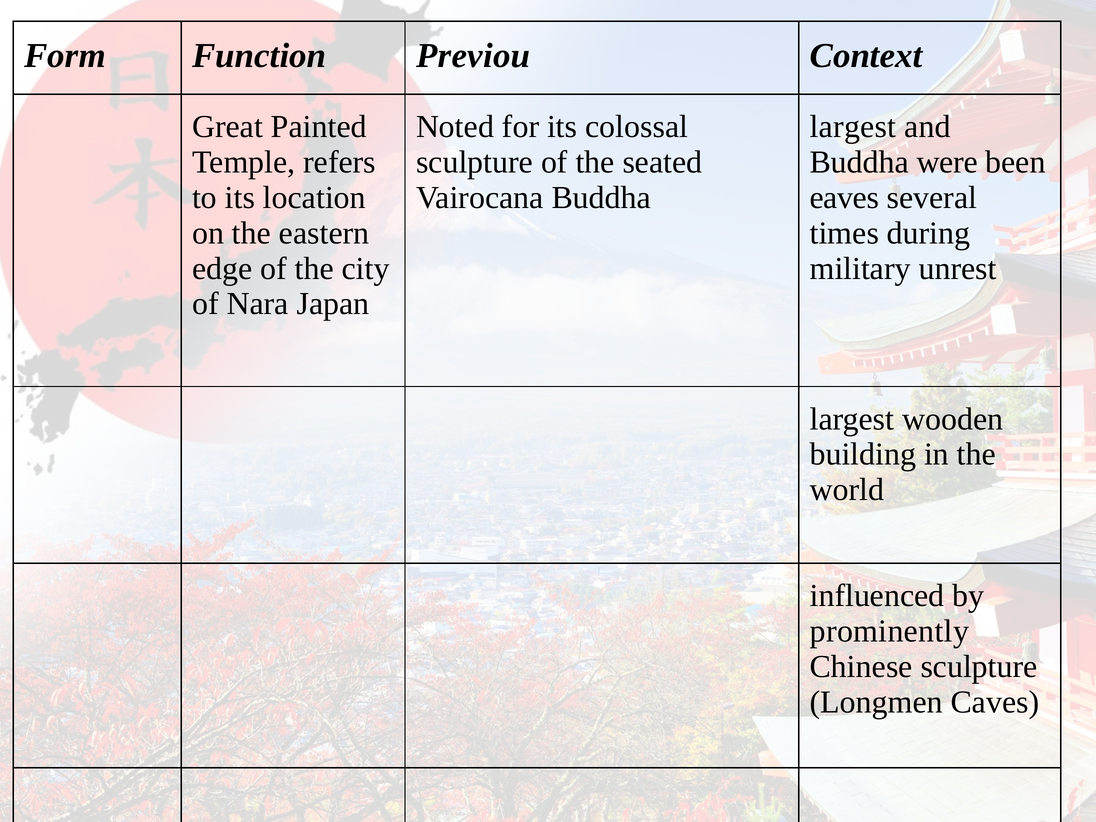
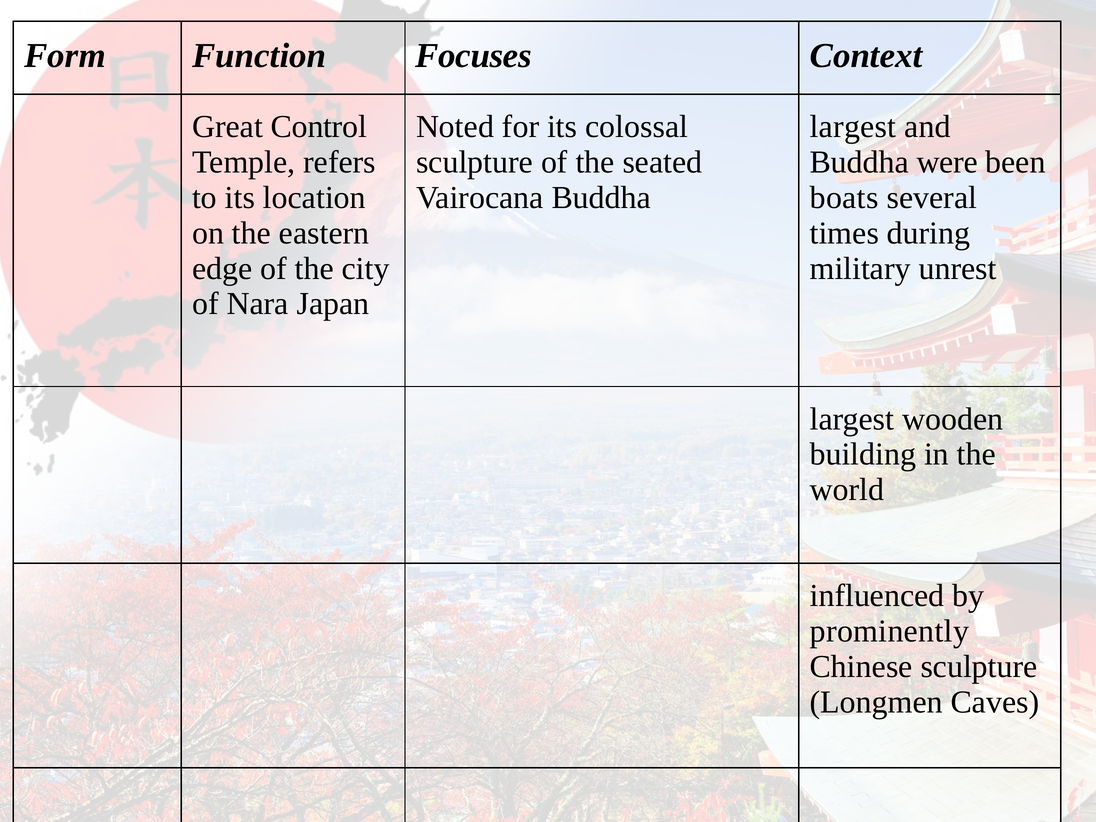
Previou: Previou -> Focuses (474, 55)
Painted: Painted -> Control (319, 127)
eaves: eaves -> boats (844, 198)
